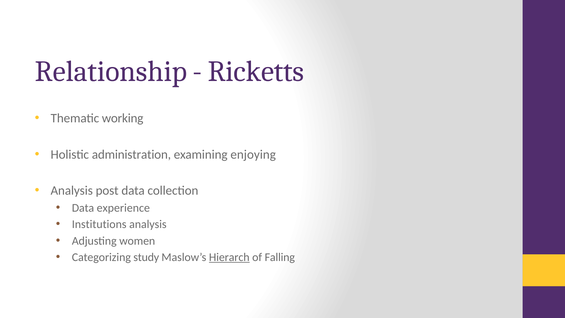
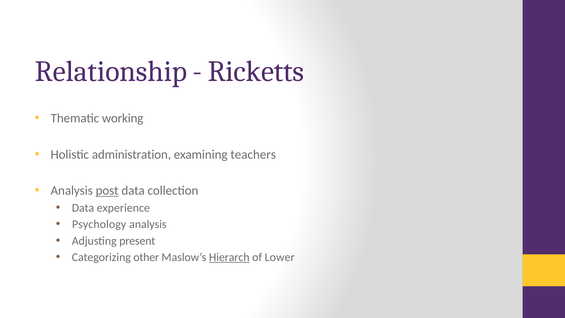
enjoying: enjoying -> teachers (253, 154)
post underline: none -> present (107, 191)
Institutions: Institutions -> Psychology (99, 224)
women: women -> present (137, 241)
study: study -> other (146, 257)
Falling: Falling -> Lower (280, 257)
